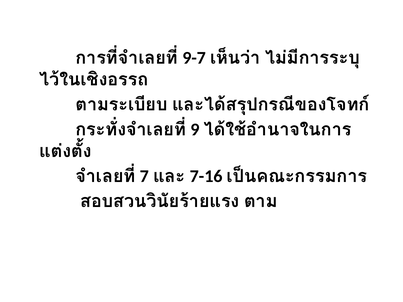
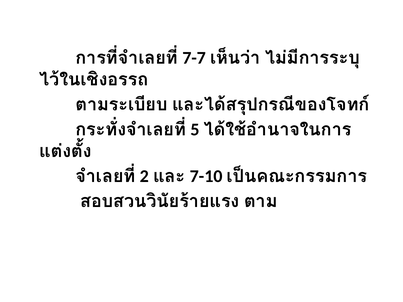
9-7: 9-7 -> 7-7 (194, 58)
9: 9 -> 5 (195, 130)
7: 7 -> 2 (145, 176)
7-16: 7-16 -> 7-10 (206, 176)
